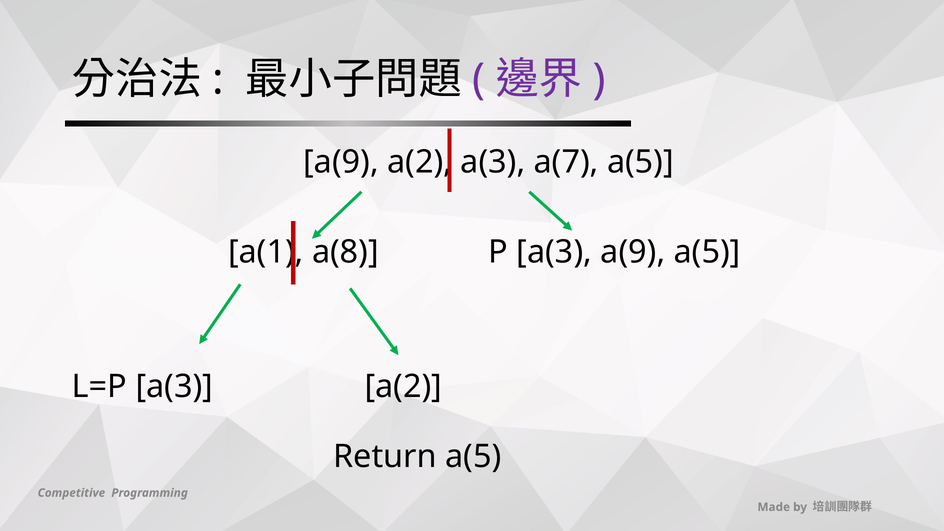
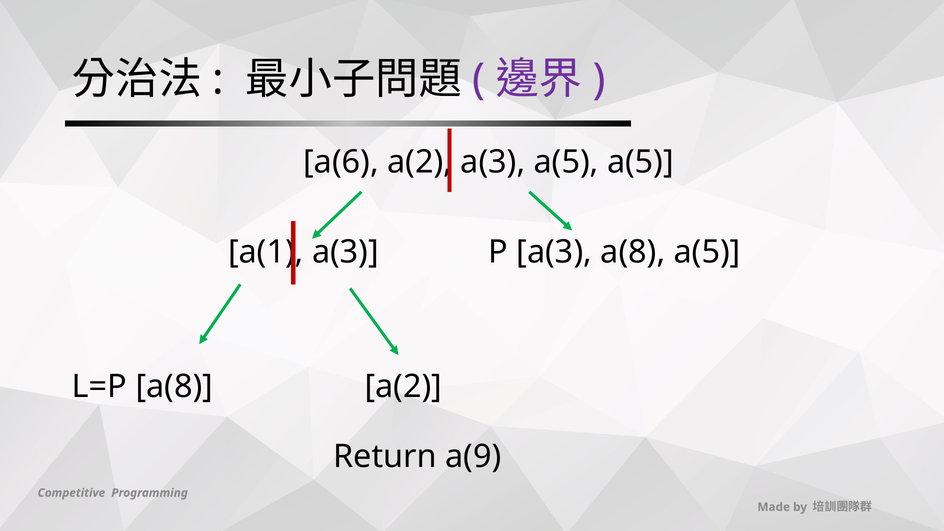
a(9: a(9 -> a(6 (341, 162)
a(3 a(7: a(7 -> a(5 (566, 162)
a(8: a(8 -> a(3 (345, 252)
a(3 a(9: a(9 -> a(8 (633, 252)
L=P a(3: a(3 -> a(8 (174, 387)
Return a(5: a(5 -> a(9 (473, 457)
